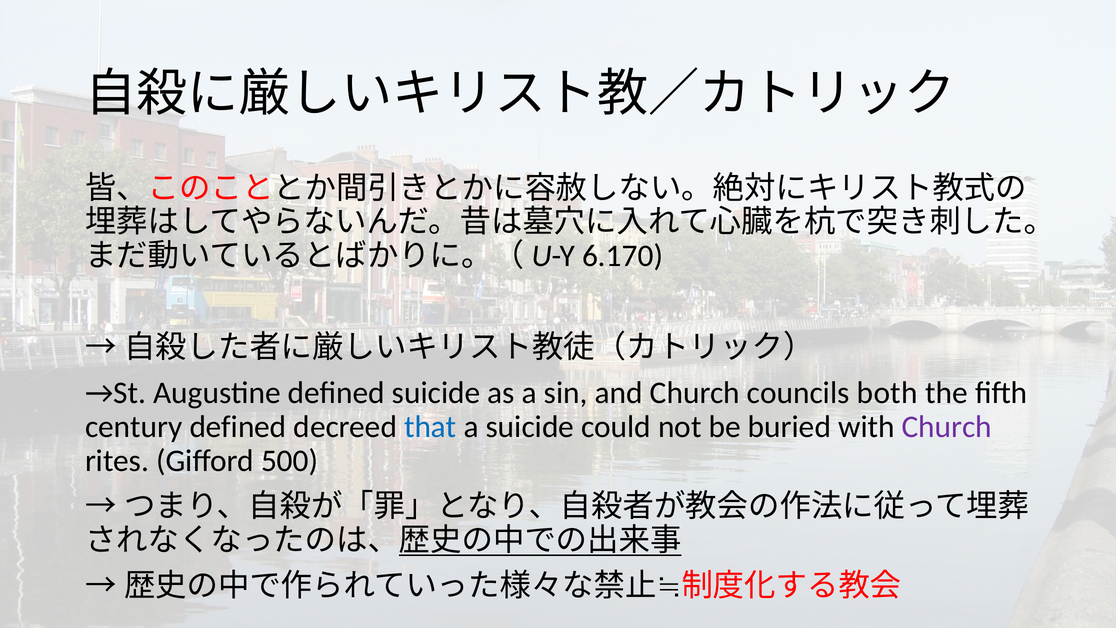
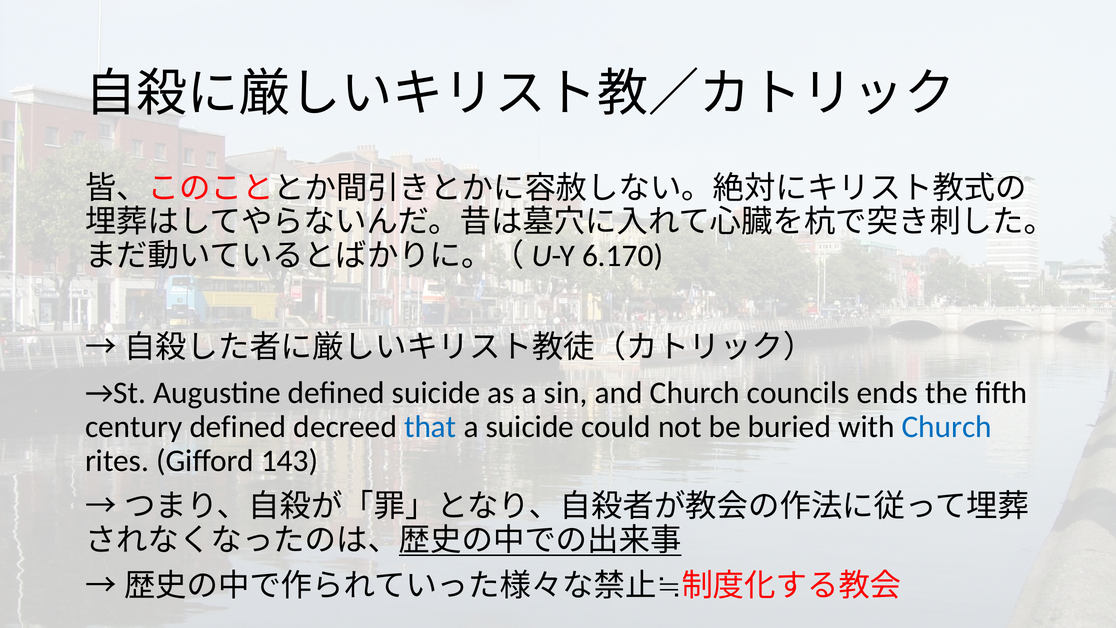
both: both -> ends (887, 393)
Church colour: purple -> blue (947, 427)
500: 500 -> 143 (290, 461)
